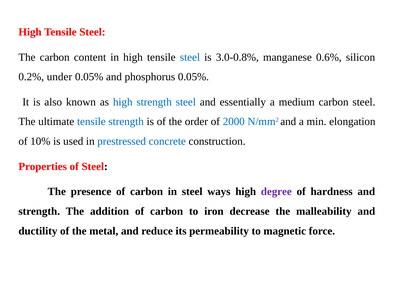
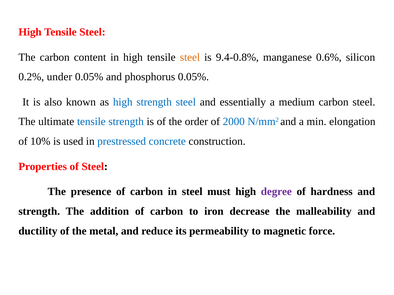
steel colour: blue -> orange (190, 57)
3.0-0.8%: 3.0-0.8% -> 9.4-0.8% (237, 57)
ways: ways -> must (219, 192)
